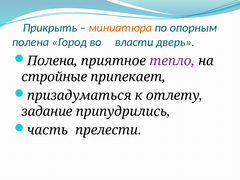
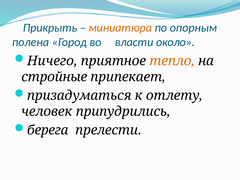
дверь: дверь -> около (175, 42)
Полена: Полена -> Ничего (52, 61)
тепло colour: purple -> orange (172, 61)
задание: задание -> человек (47, 112)
часть: часть -> берега (48, 130)
